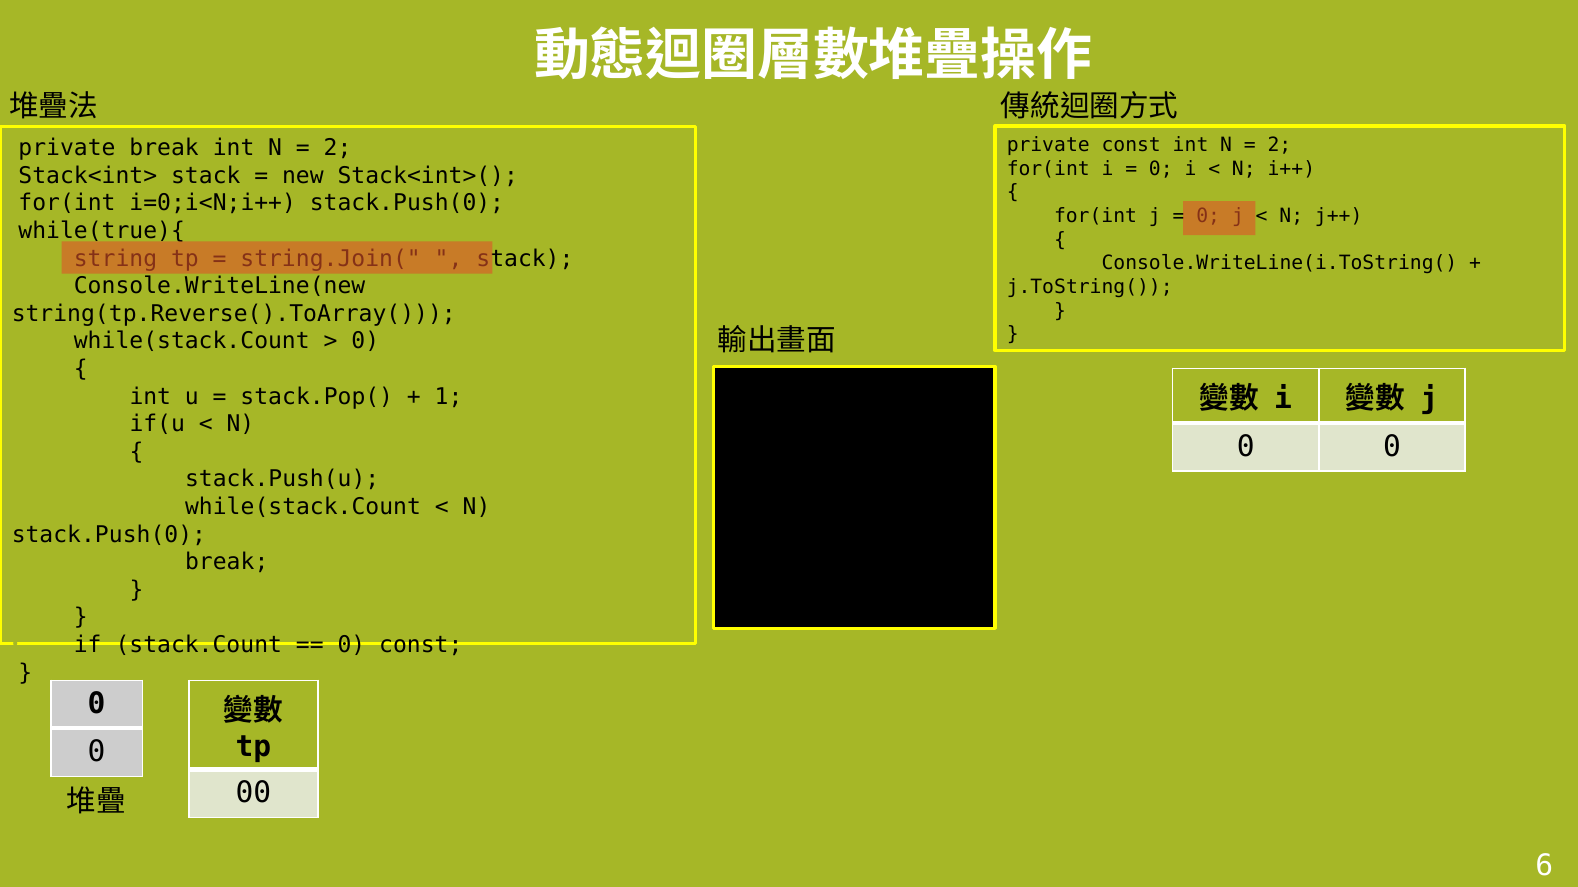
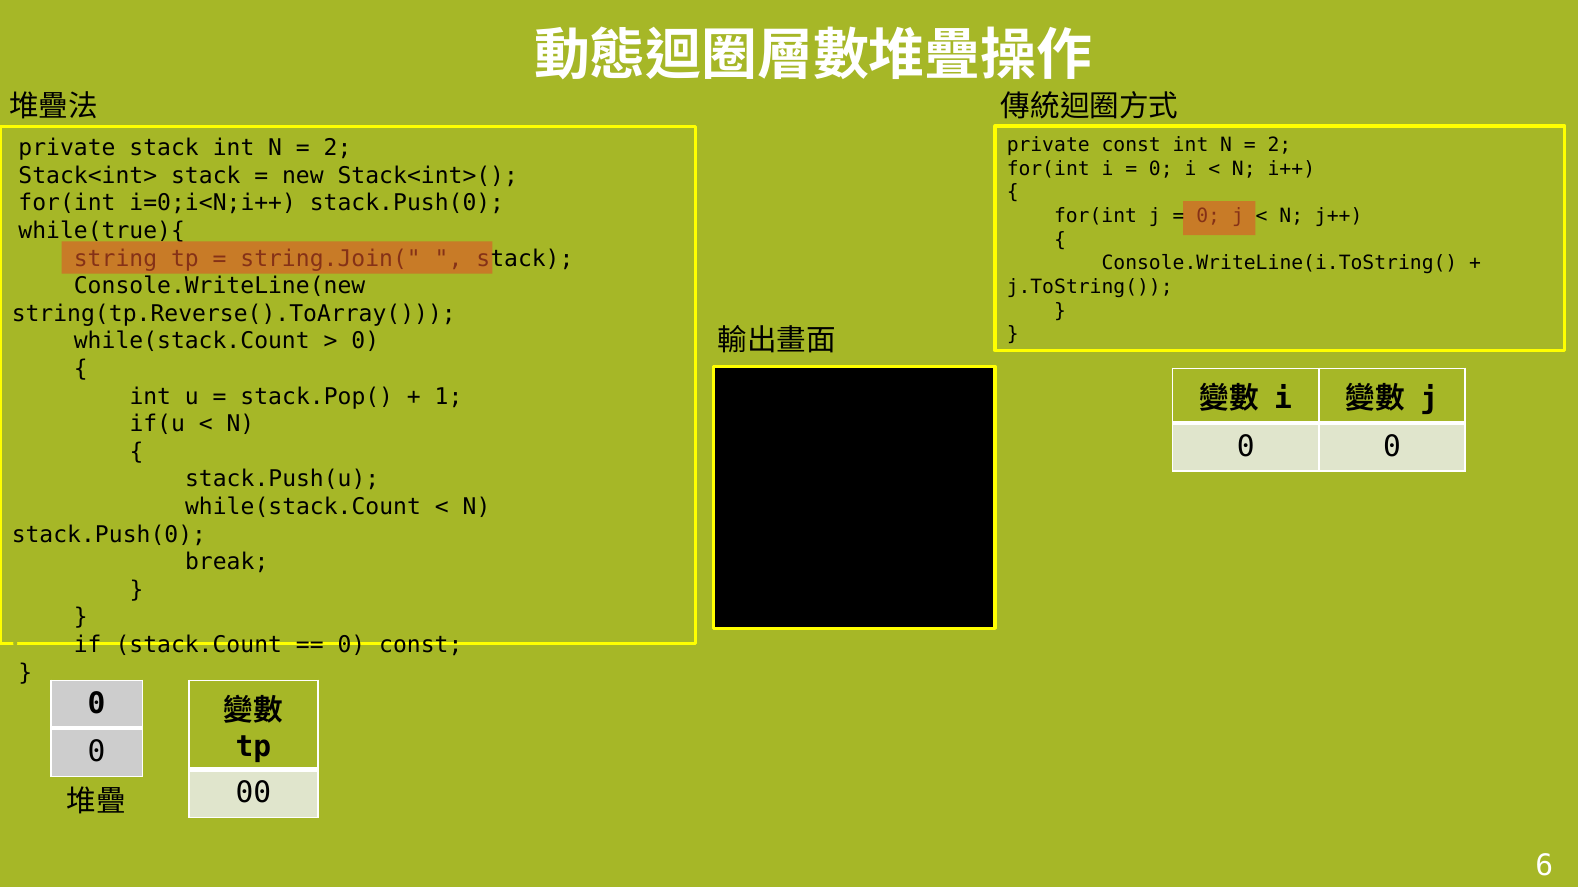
private break: break -> stack (164, 148)
